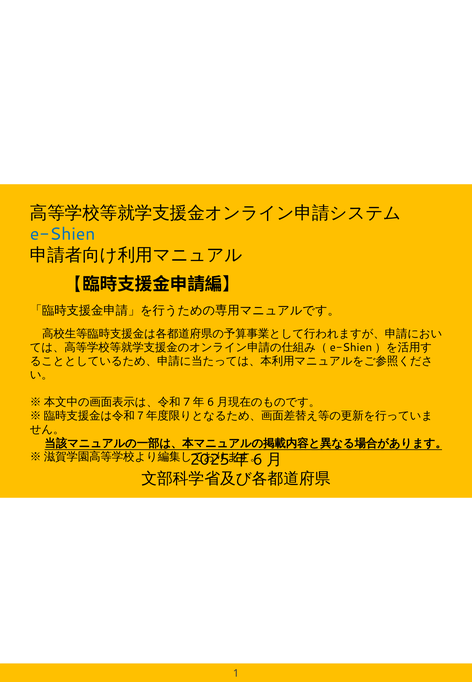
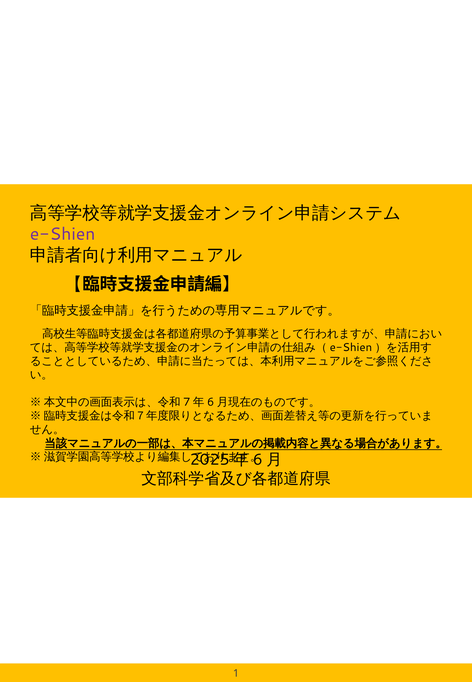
e-Shien colour: blue -> purple (63, 234)
